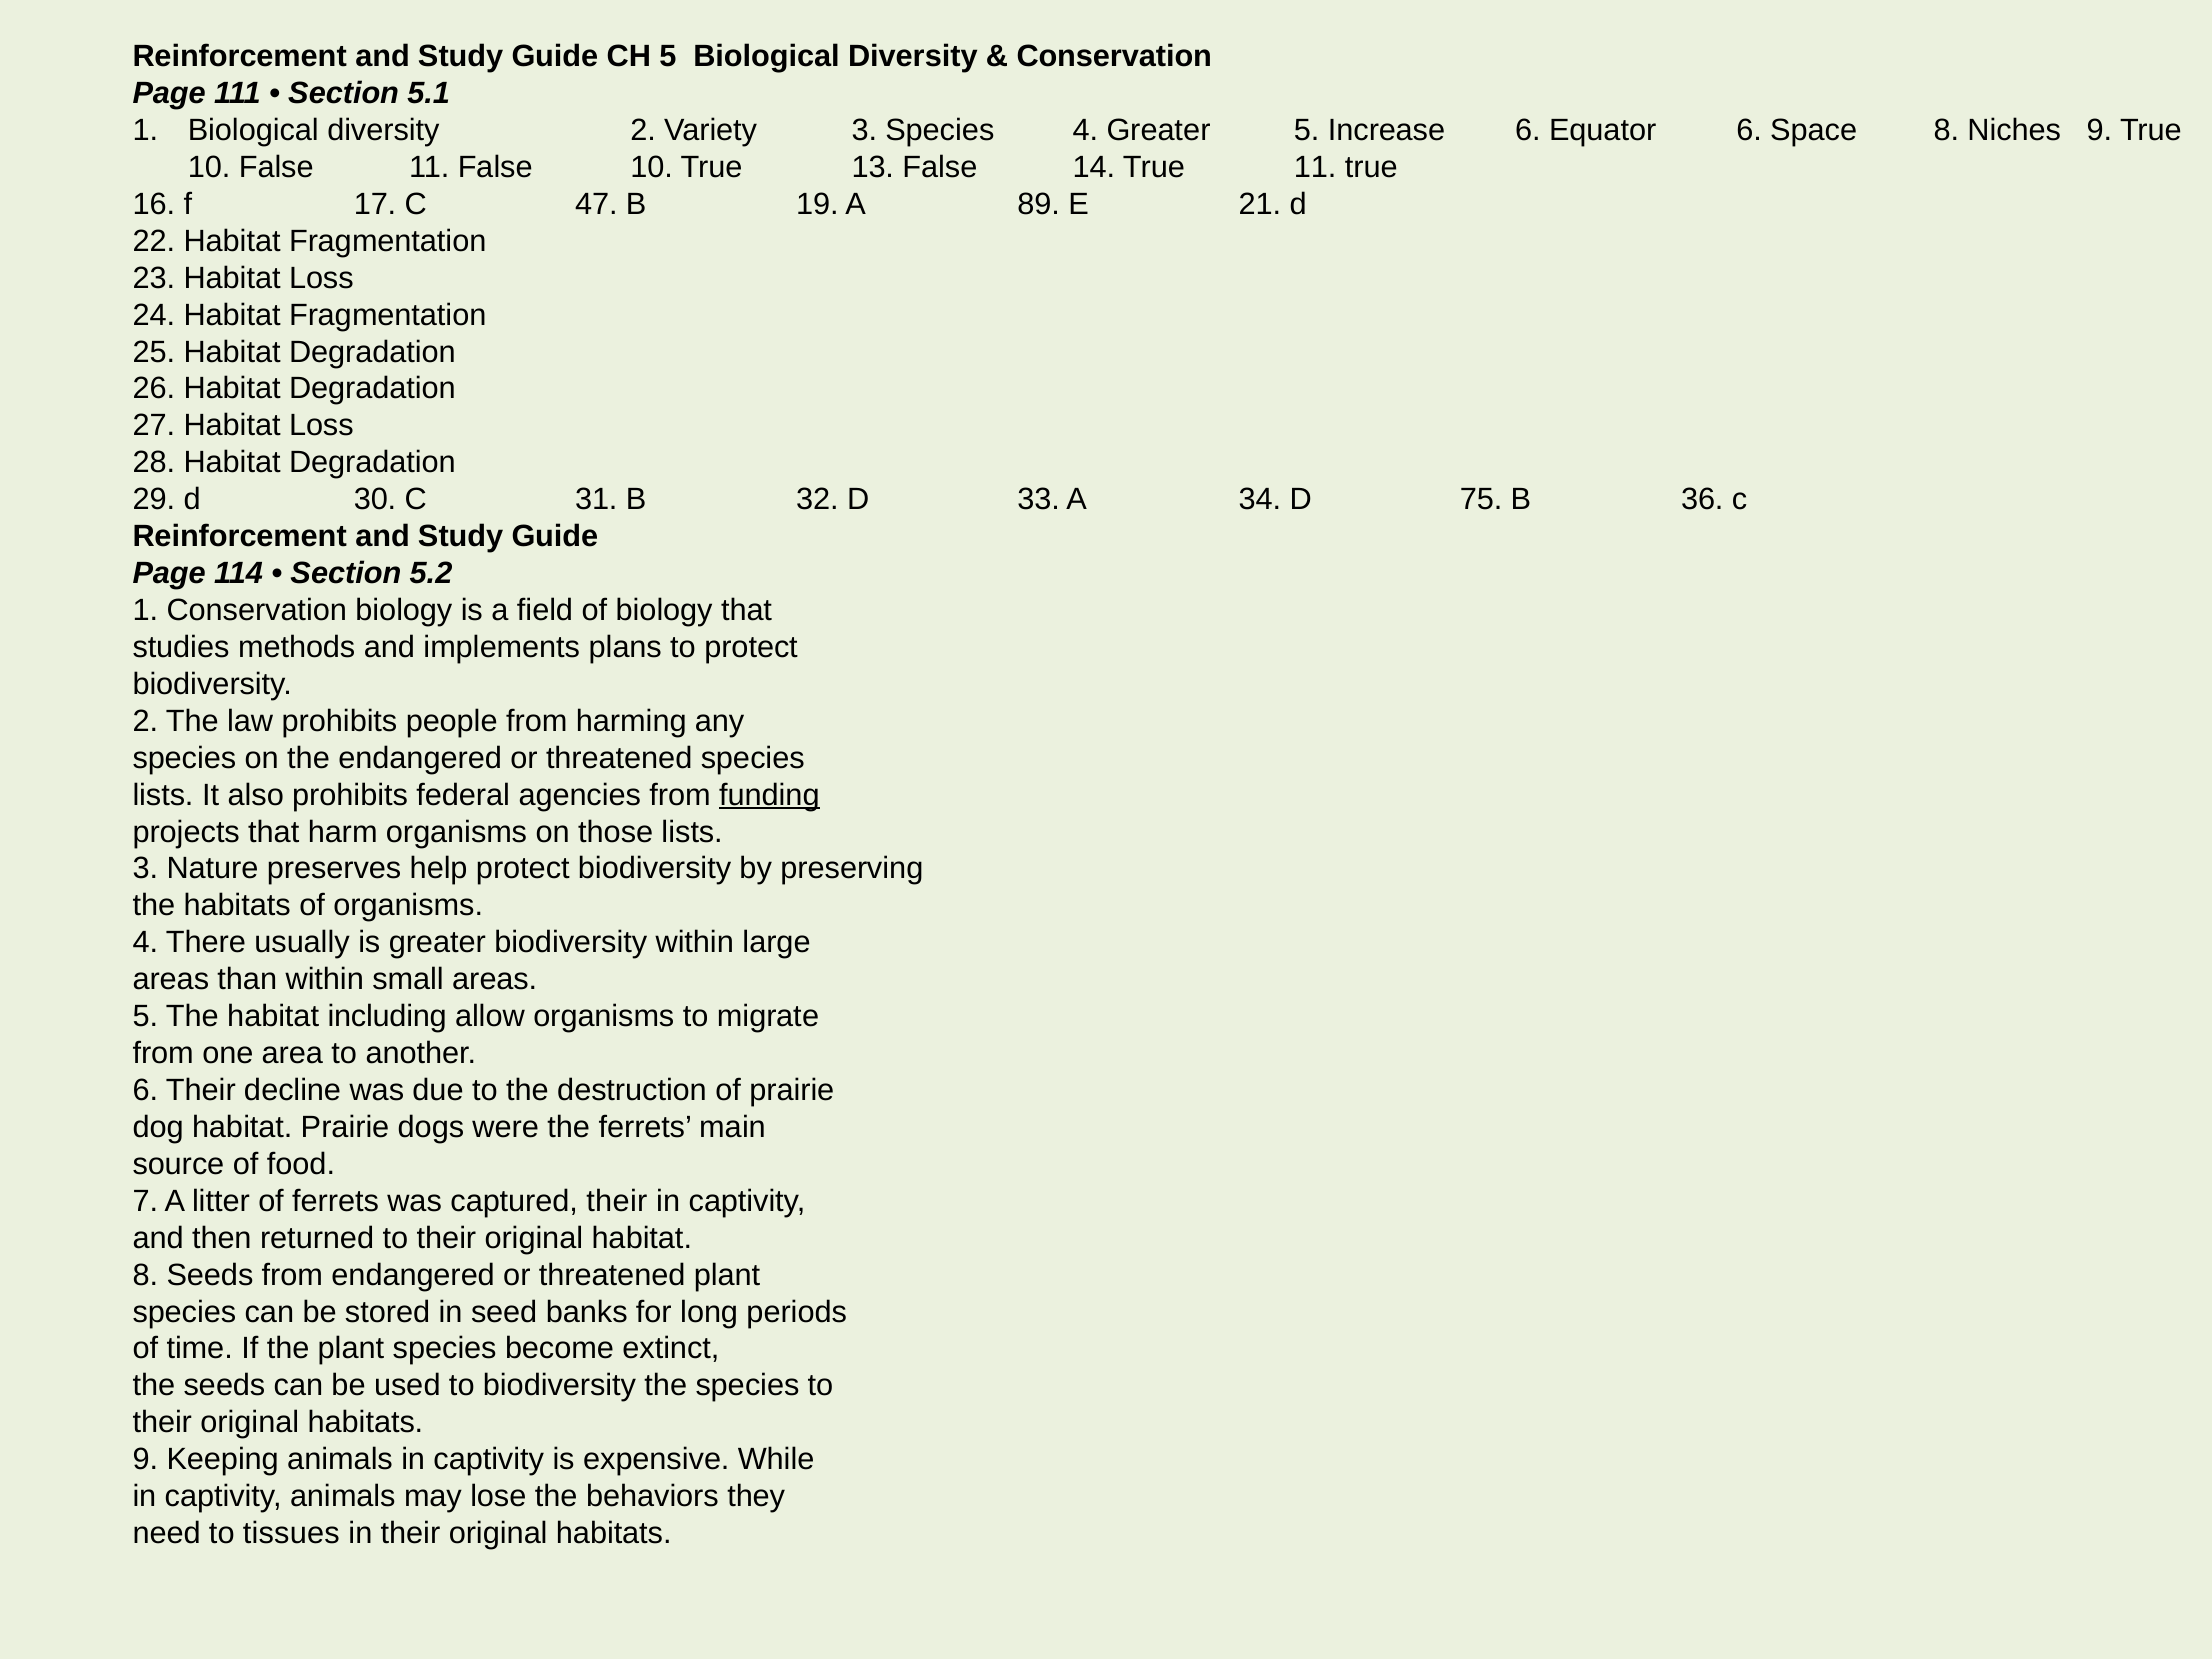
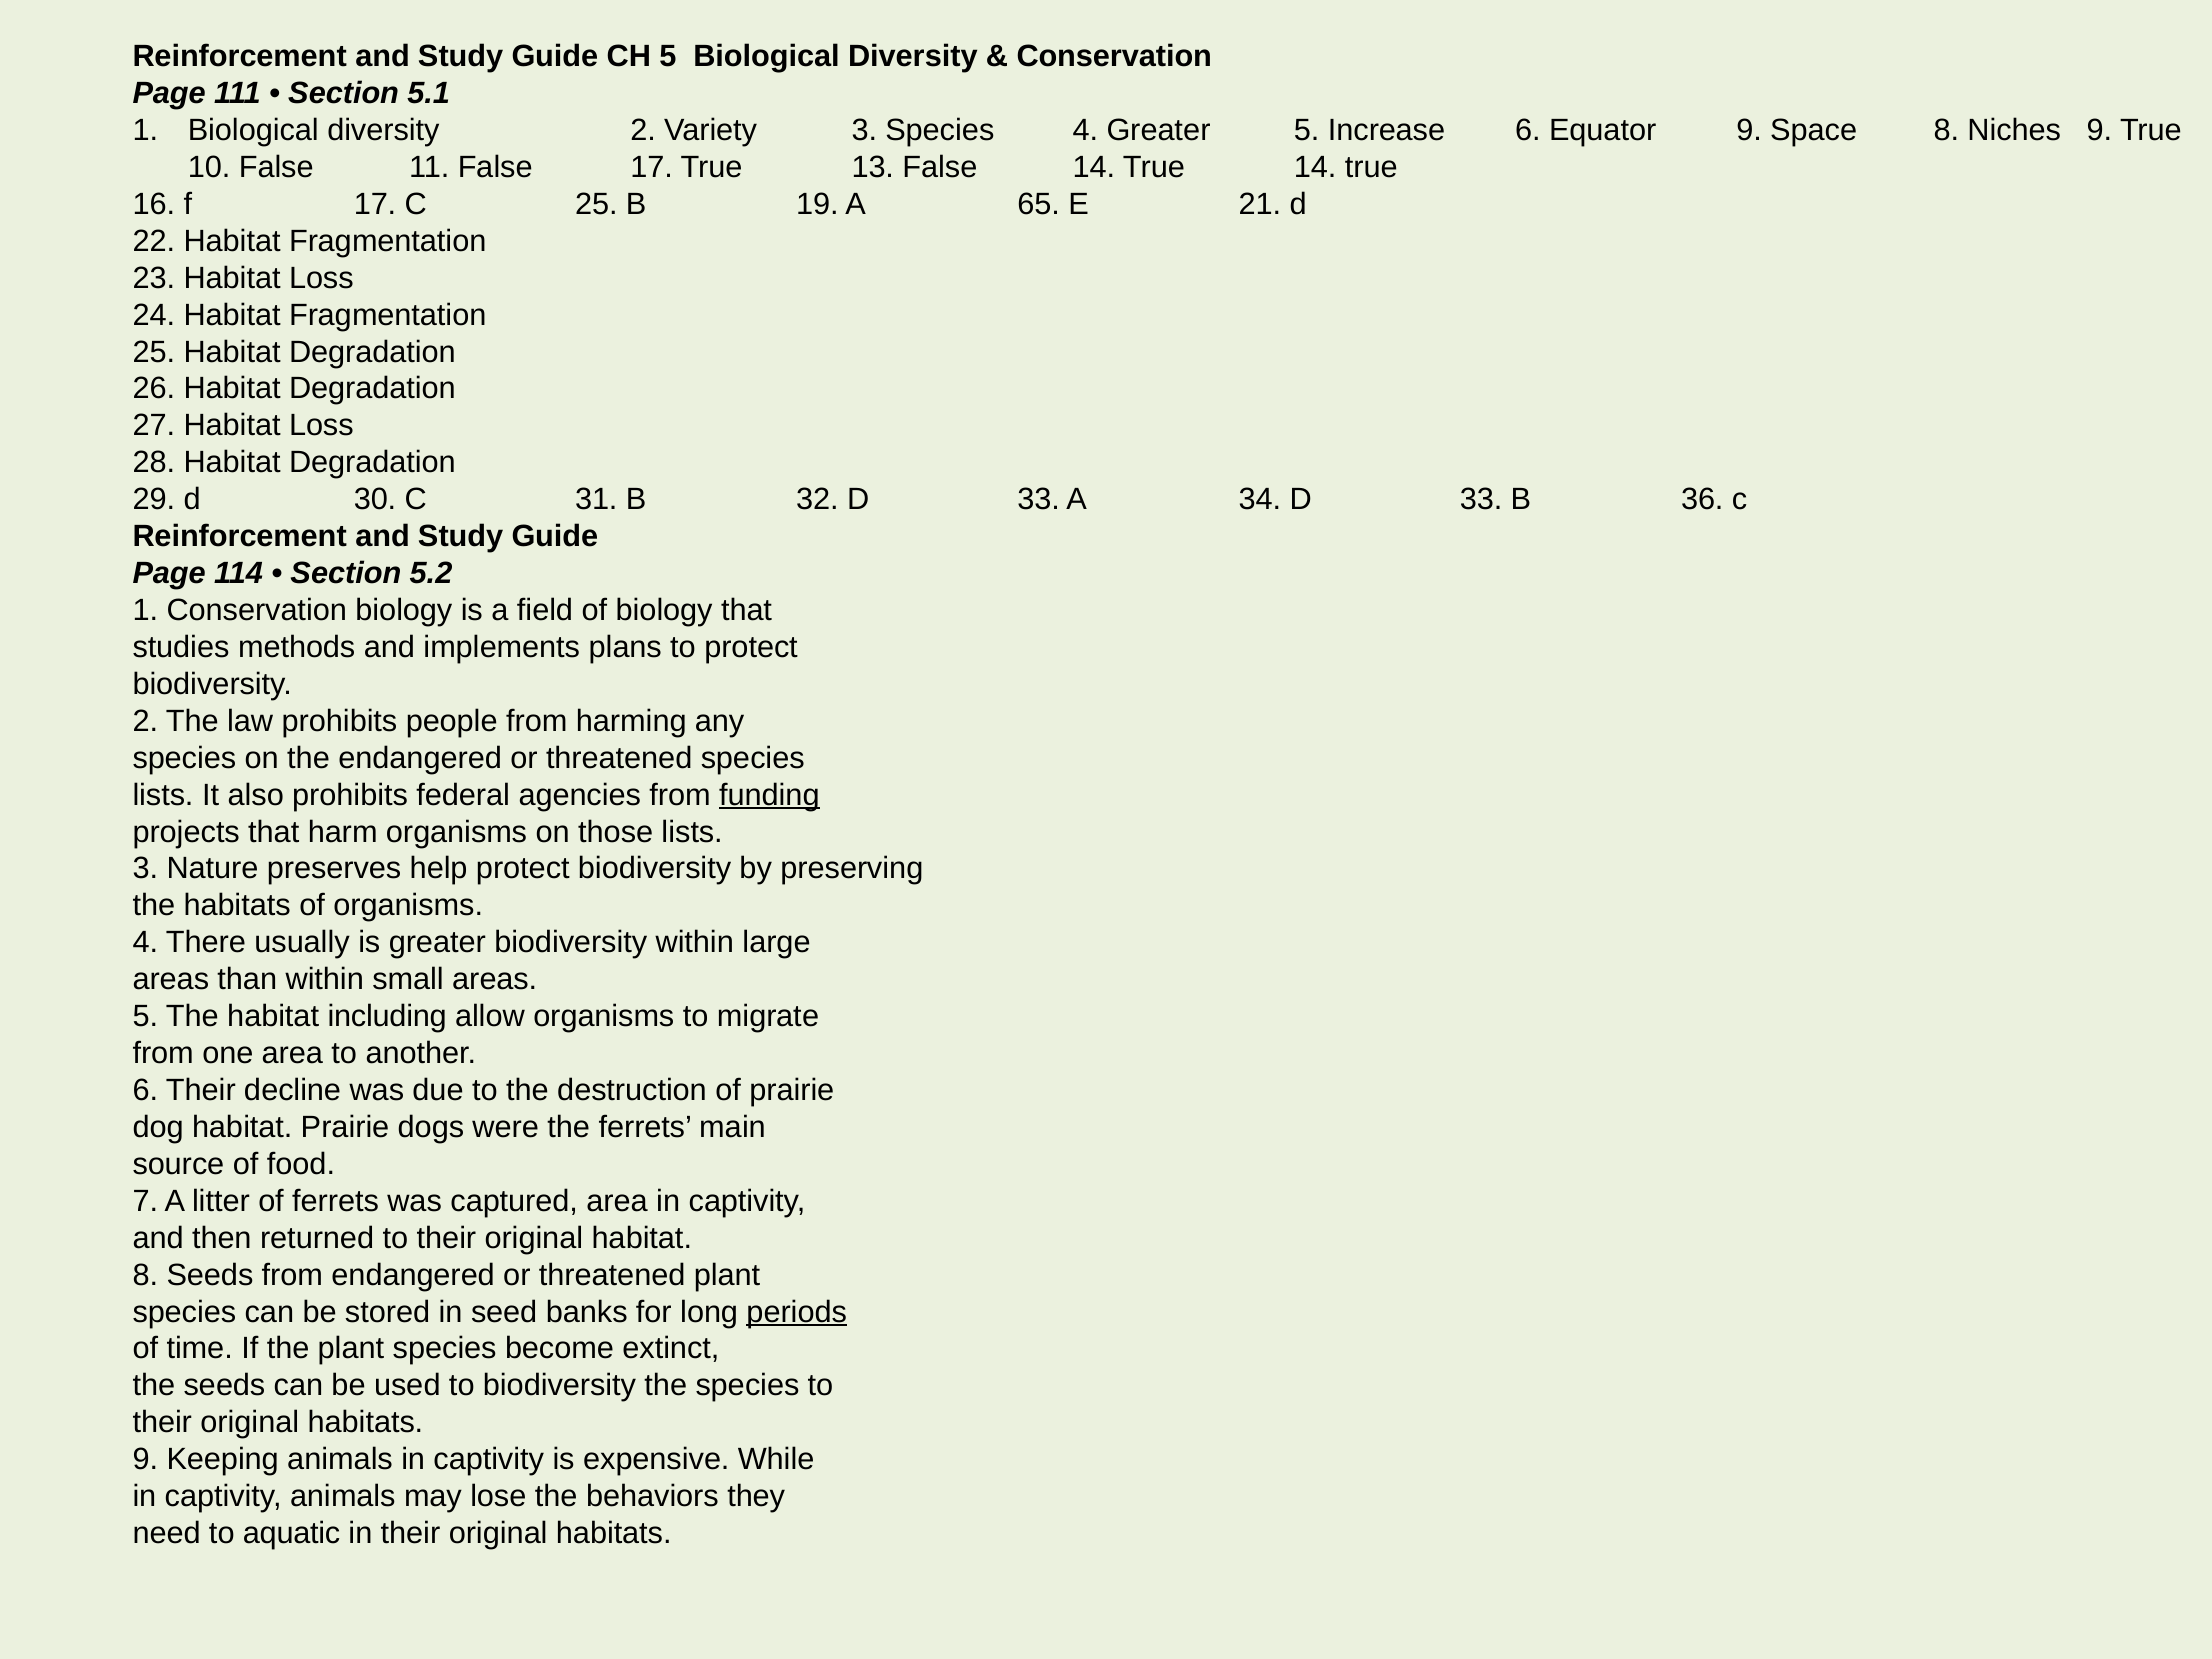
Equator 6: 6 -> 9 (1749, 130)
False 10: 10 -> 17 (652, 167)
True 11: 11 -> 14 (1315, 167)
C 47: 47 -> 25 (596, 204)
89: 89 -> 65 (1039, 204)
34 D 75: 75 -> 33 (1481, 500)
captured their: their -> area (617, 1201)
periods underline: none -> present (797, 1312)
tissues: tissues -> aquatic (292, 1533)
